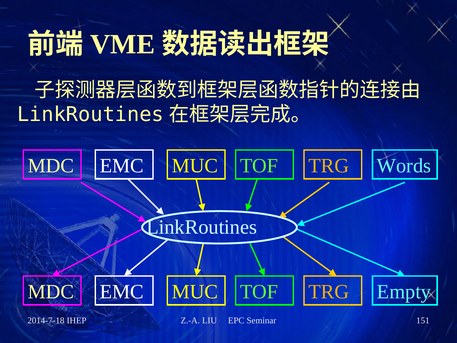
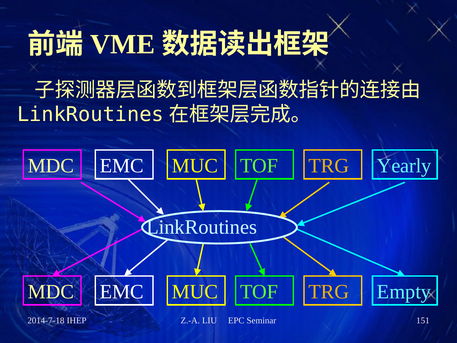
Words: Words -> Yearly (404, 166)
